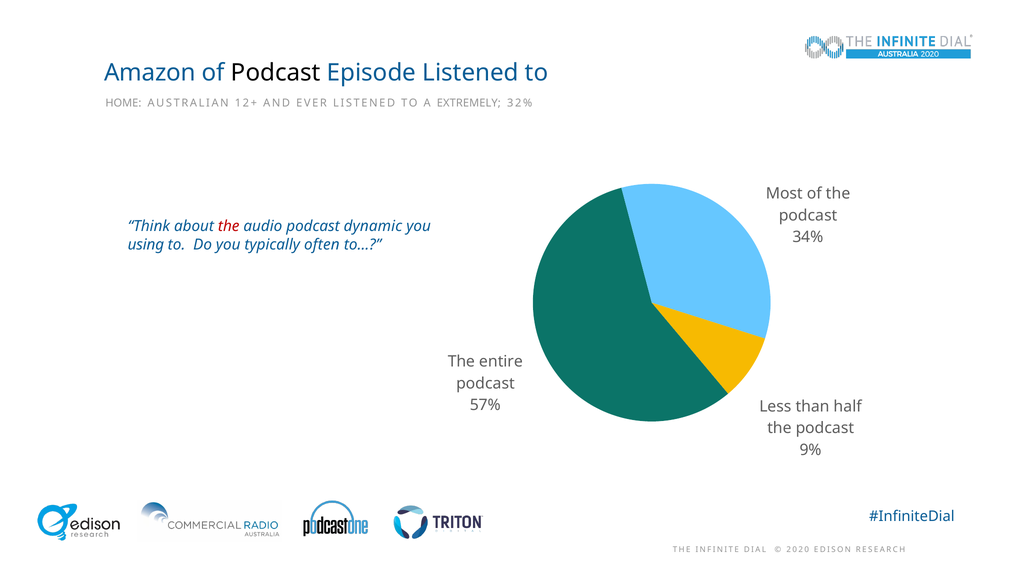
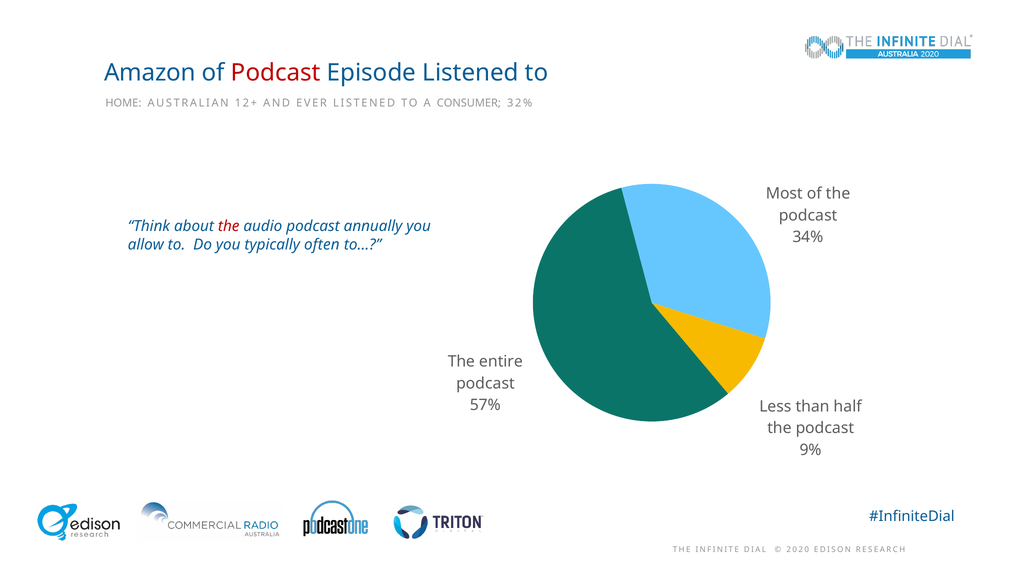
Podcast colour: black -> red (276, 73)
EXTREMELY: EXTREMELY -> CONSUMER (469, 103)
dynamic: dynamic -> annually (373, 226)
using: using -> allow (146, 245)
